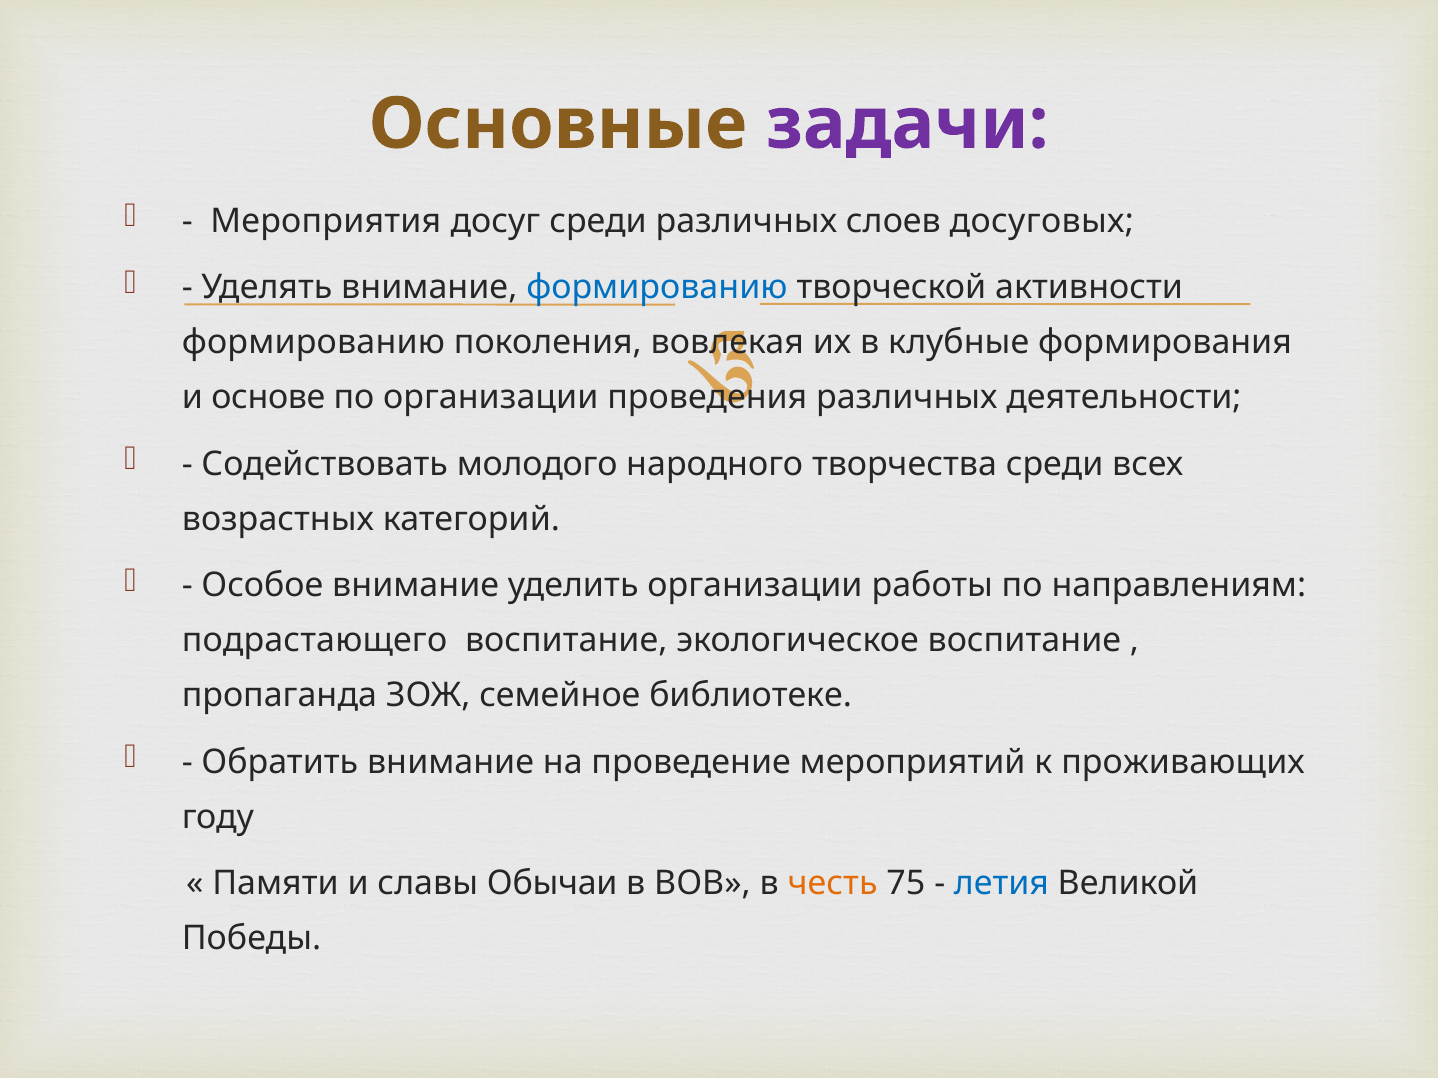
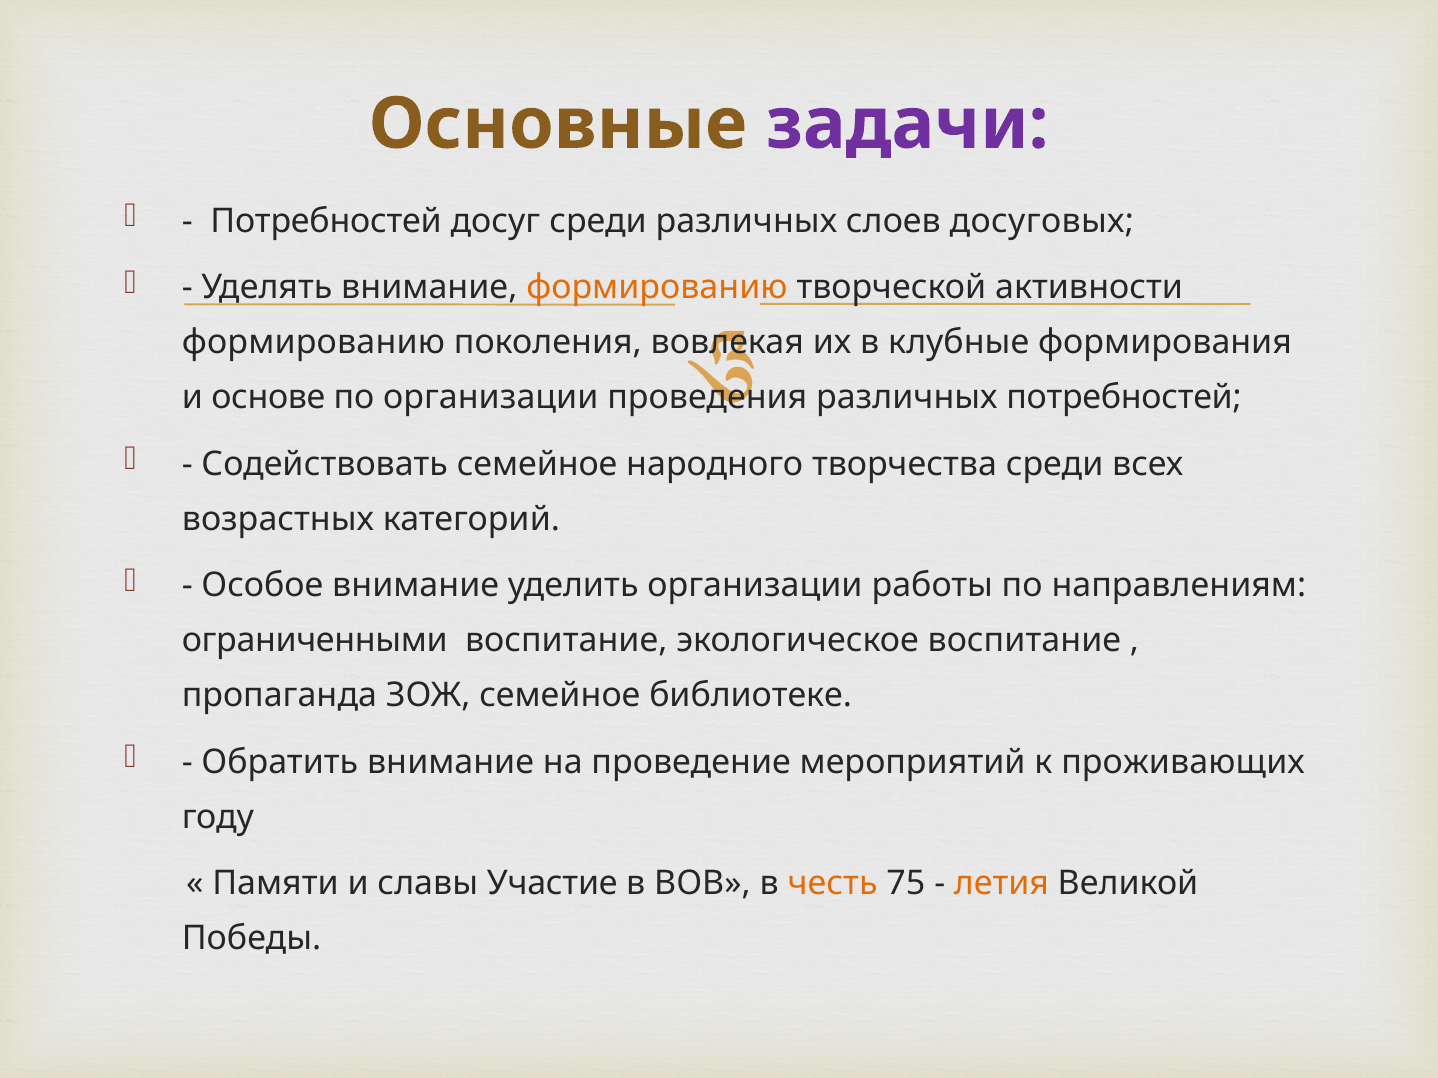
Мероприятия: Мероприятия -> Потребностей (326, 221)
формированию colour: blue -> orange (657, 288)
различных деятельности: деятельности -> потребностей (1124, 398)
Содействовать молодого: молодого -> семейное (537, 464)
подрастающего: подрастающего -> ограниченными (315, 641)
Обычаи: Обычаи -> Участие (552, 884)
летия colour: blue -> orange (1001, 884)
